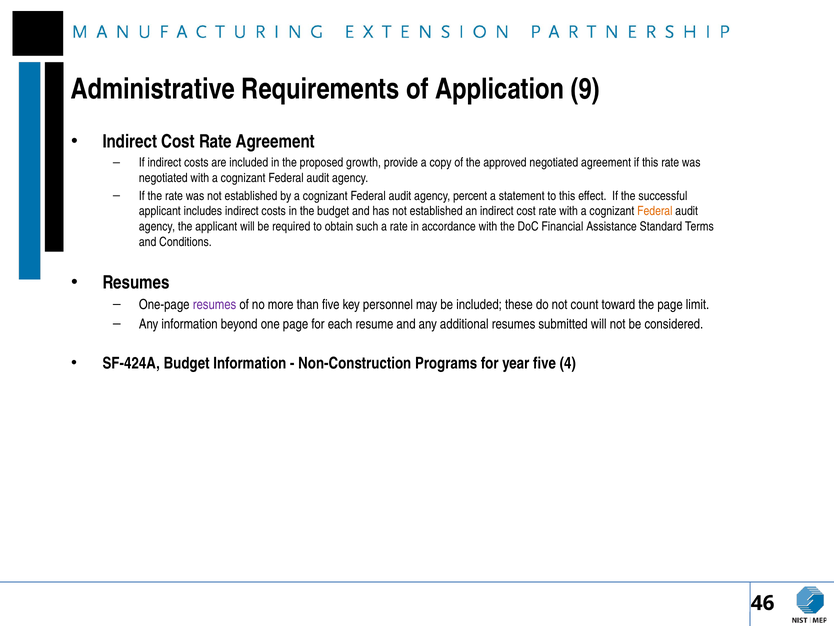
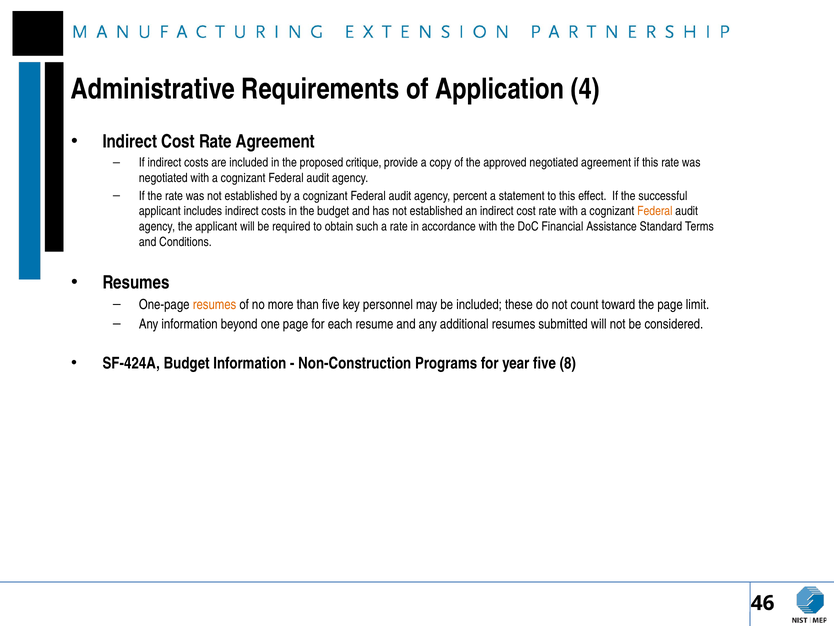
9: 9 -> 4 (585, 89)
growth: growth -> critique (364, 163)
resumes colour: purple -> orange (215, 304)
4: 4 -> 8 (568, 363)
